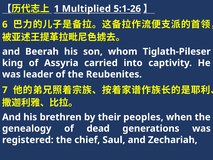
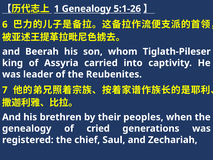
1 Multiplied: Multiplied -> Genealogy (86, 9)
dead: dead -> cried (98, 128)
